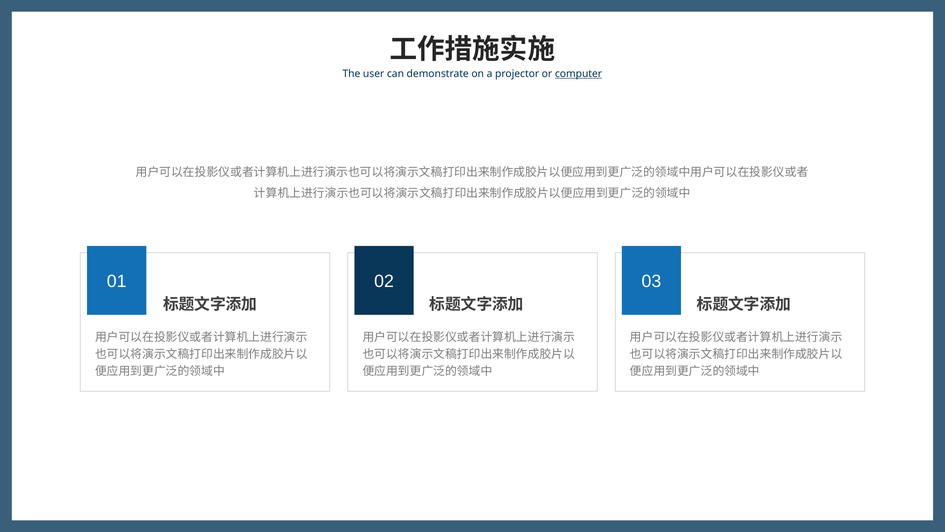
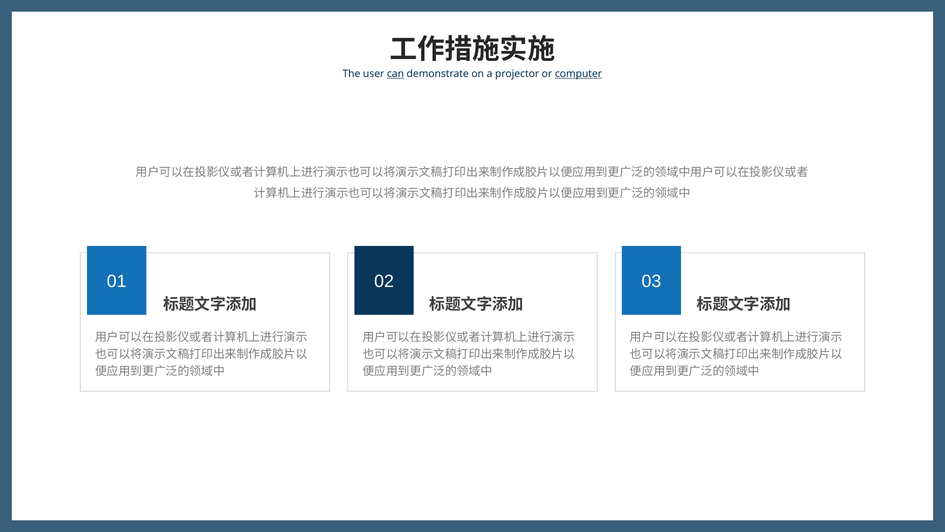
can underline: none -> present (395, 74)
